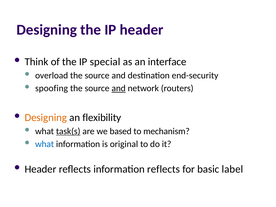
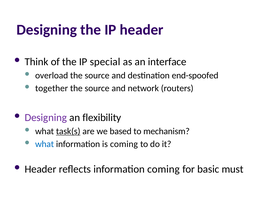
end-security: end-security -> end-spoofed (195, 75)
spoofing: spoofing -> together (52, 88)
and underline: present -> none (119, 88)
Designing colour: orange -> purple (46, 118)
is original: original -> coming (124, 144)
information reflects: reflects -> coming (164, 169)
label: label -> must (233, 169)
